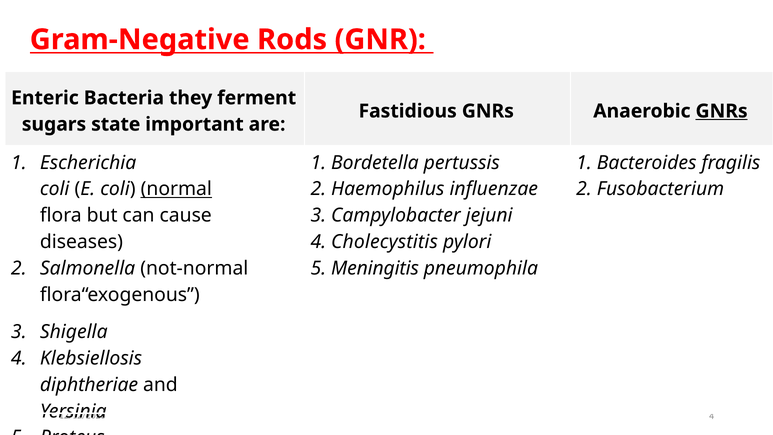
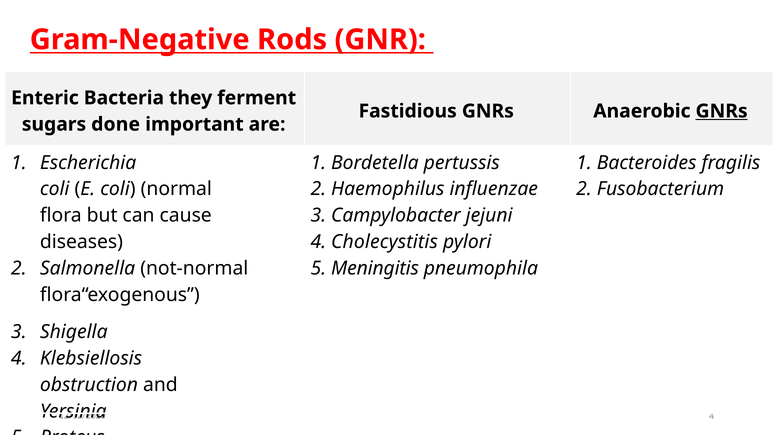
state: state -> done (116, 124)
normal underline: present -> none (176, 189)
diphtheriae: diphtheriae -> obstruction (89, 385)
